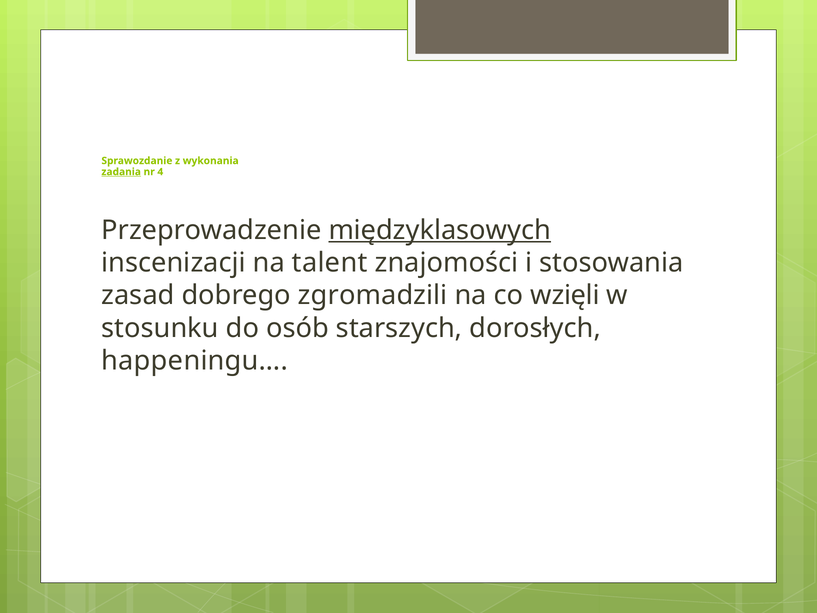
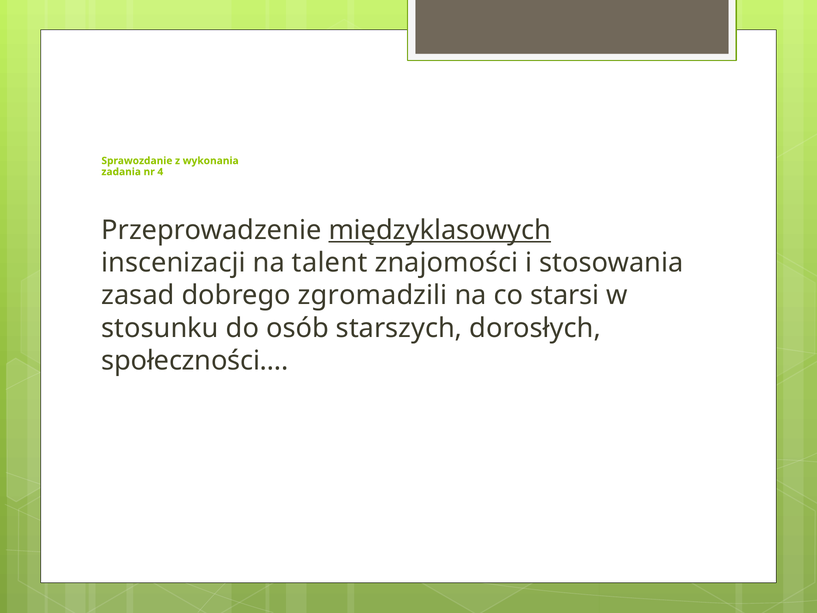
zadania underline: present -> none (121, 172)
wzięli: wzięli -> starsi (565, 295)
happeningu…: happeningu… -> społeczności… (195, 361)
